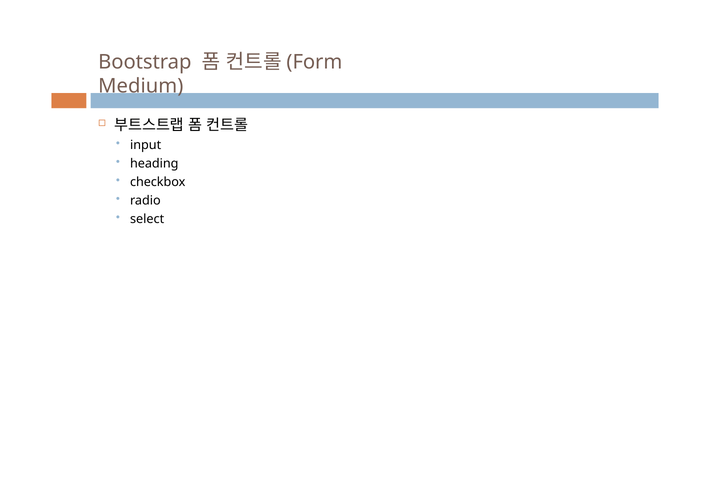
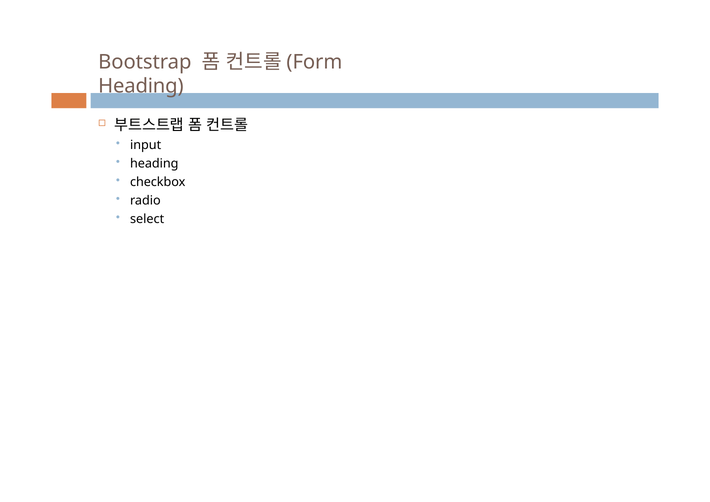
Medium: Medium -> Heading (141, 86)
